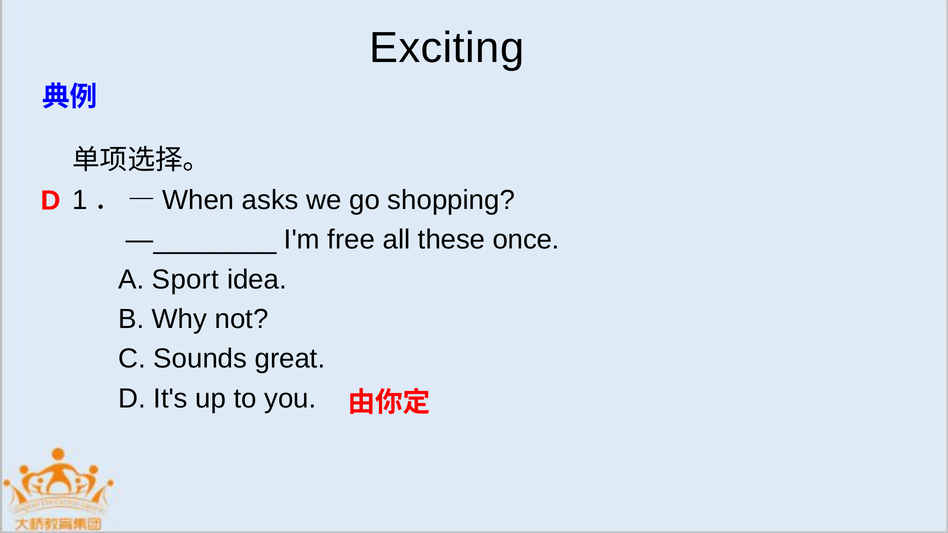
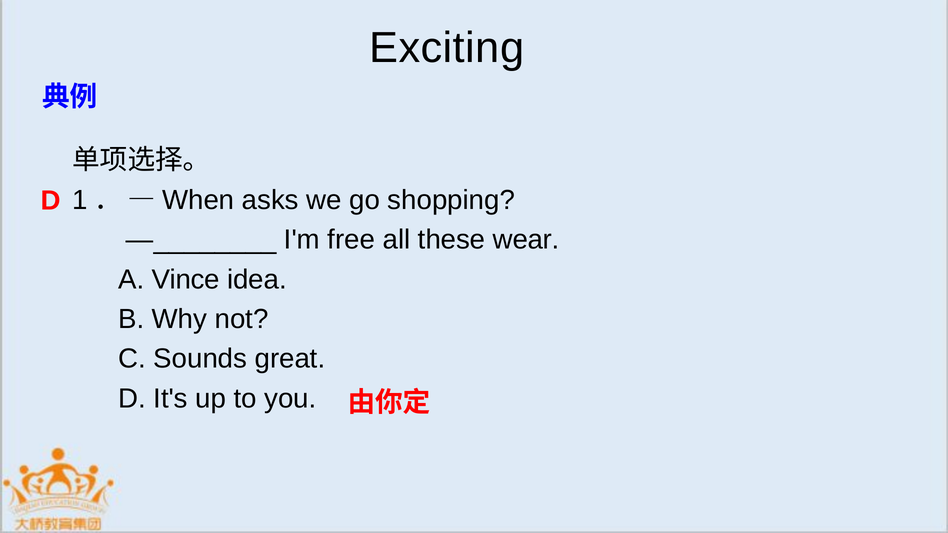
once: once -> wear (526, 240)
Sport: Sport -> Vince (186, 280)
